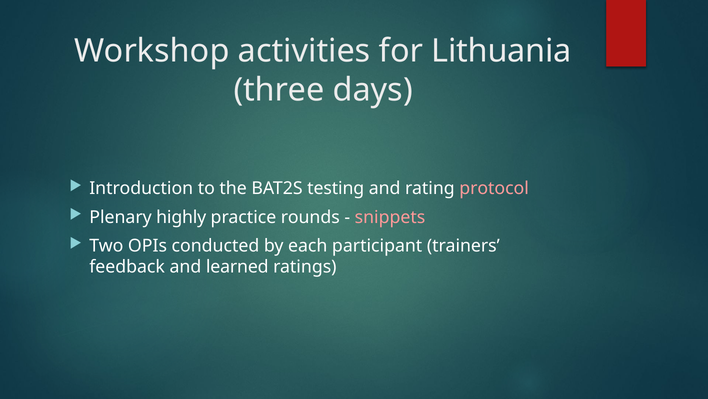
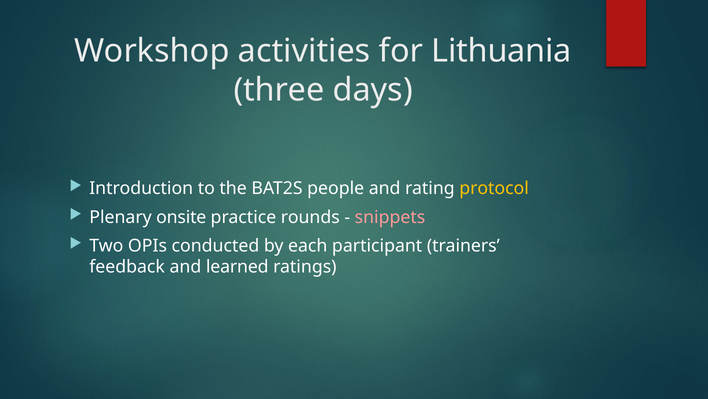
testing: testing -> people (336, 188)
protocol colour: pink -> yellow (494, 188)
highly: highly -> onsite (181, 217)
